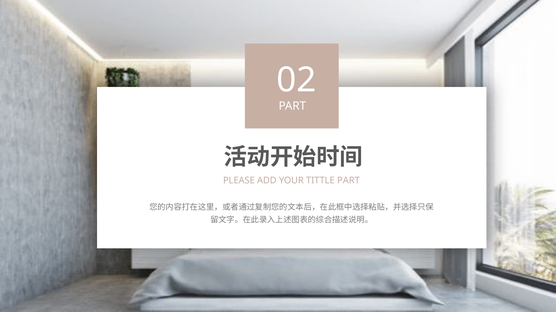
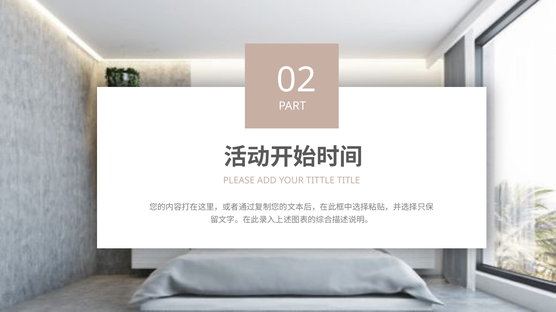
TITTLE PART: PART -> TITLE (349, 181)
